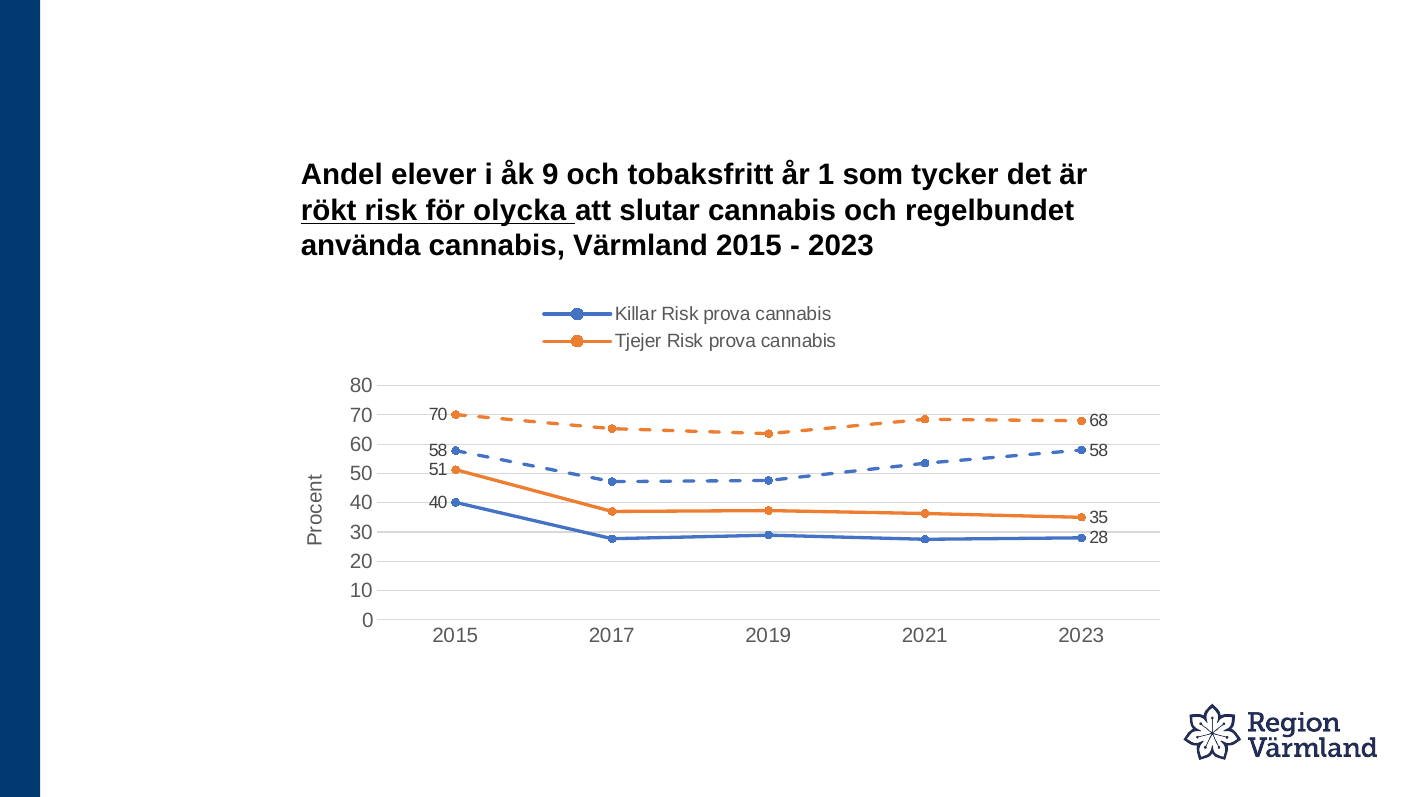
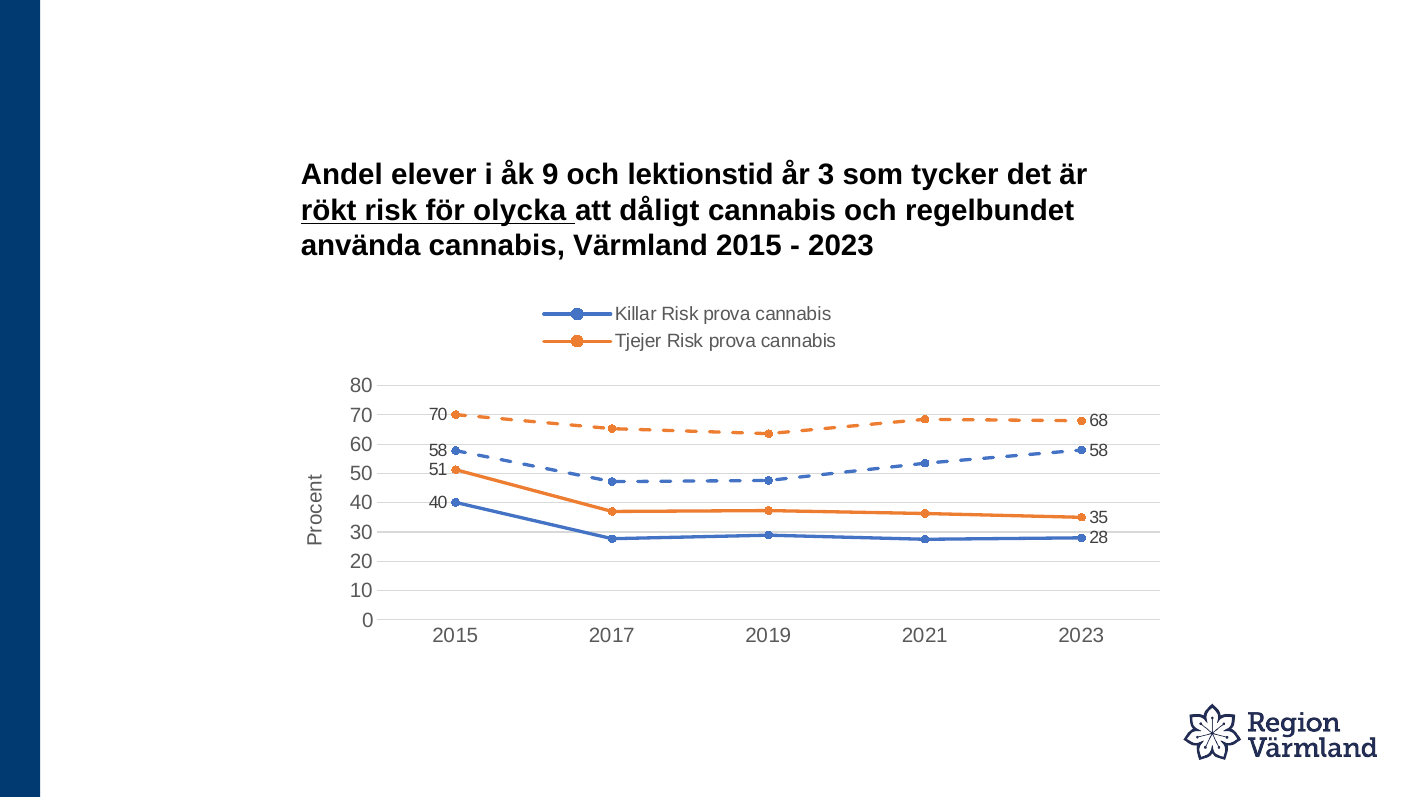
tobaksfritt: tobaksfritt -> lektionstid (701, 175)
1: 1 -> 3 (826, 175)
slutar: slutar -> dåligt (659, 211)
